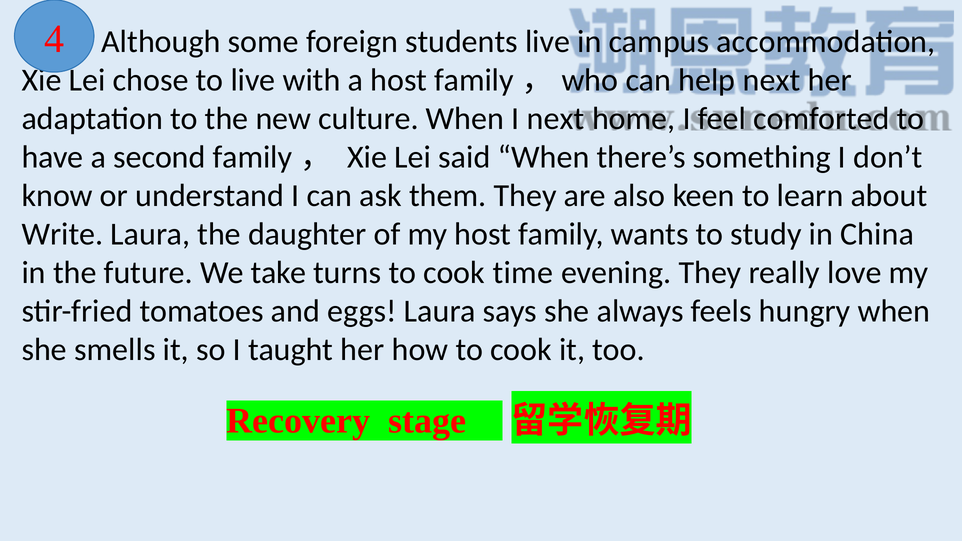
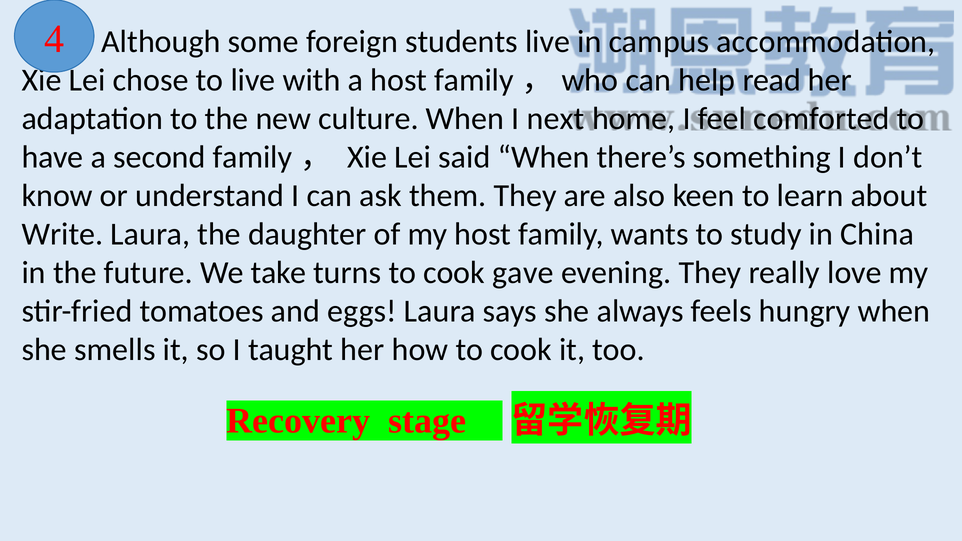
help next: next -> read (772, 80)
time: time -> gave (523, 273)
